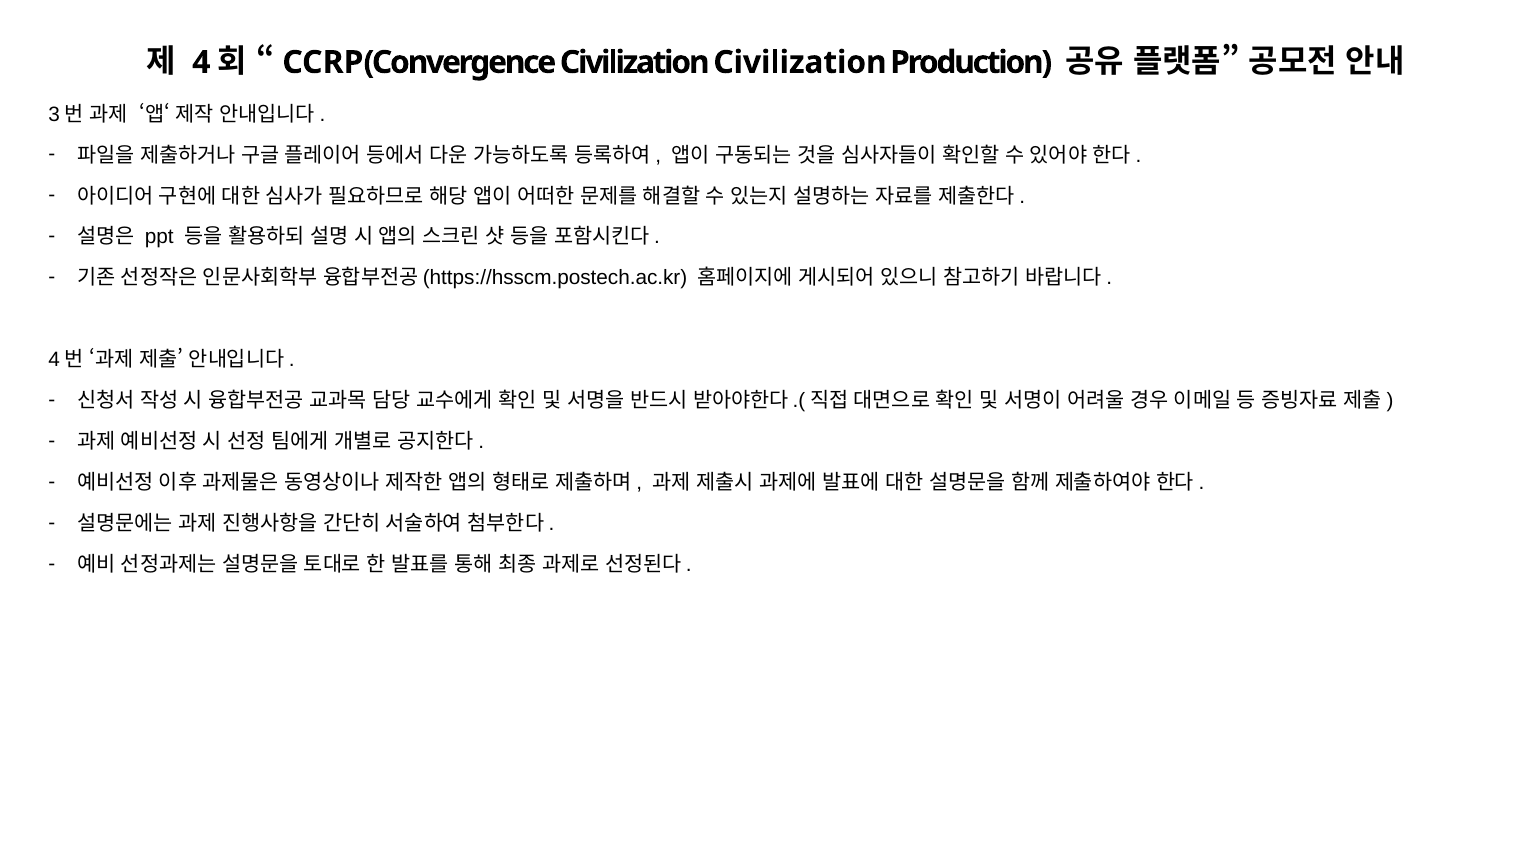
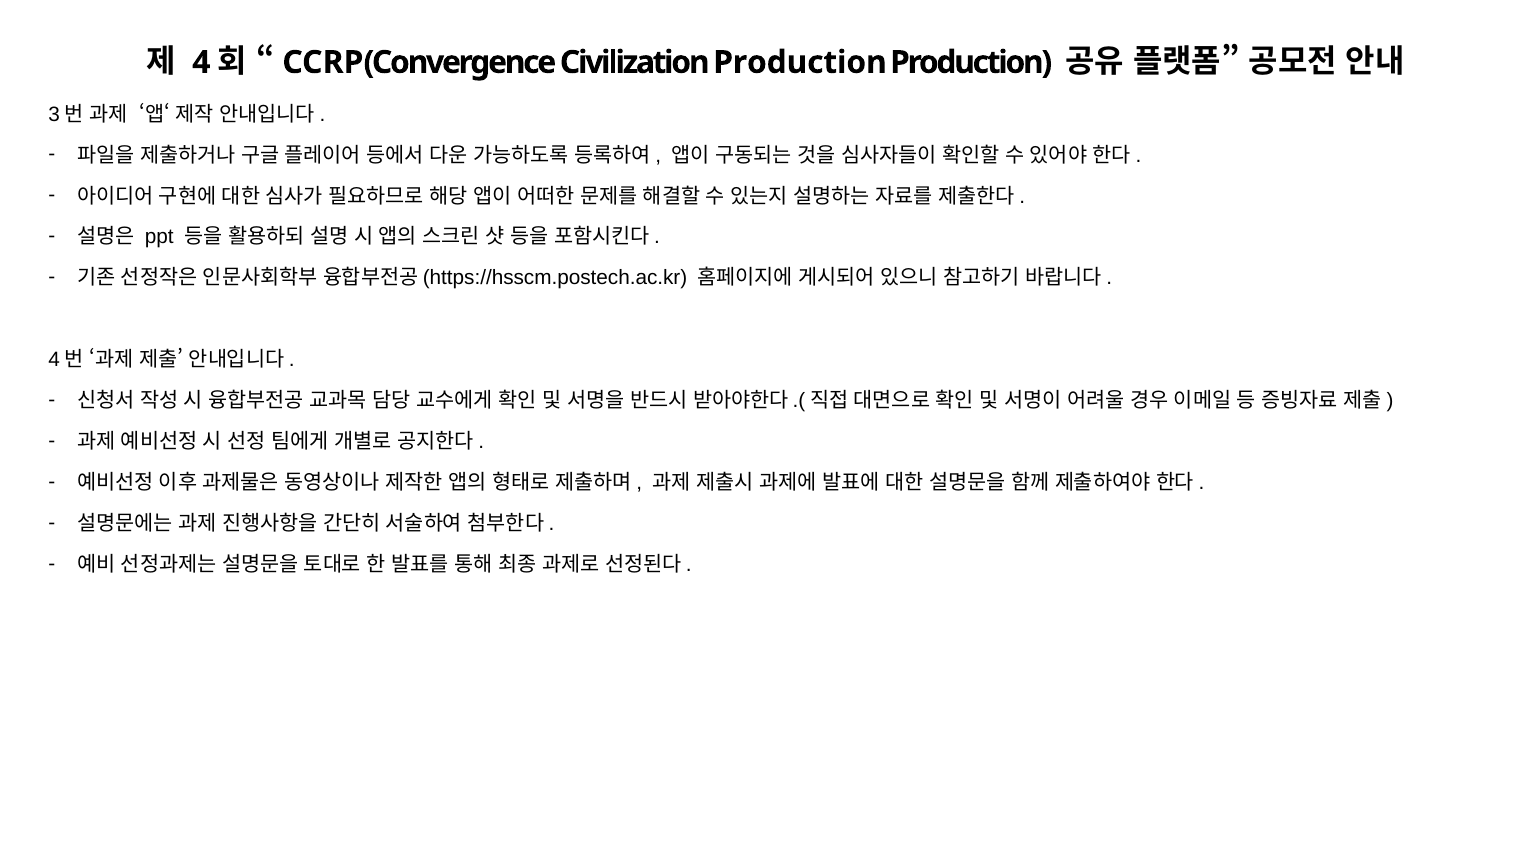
Civilization Civilization: Civilization -> Production (800, 62)
